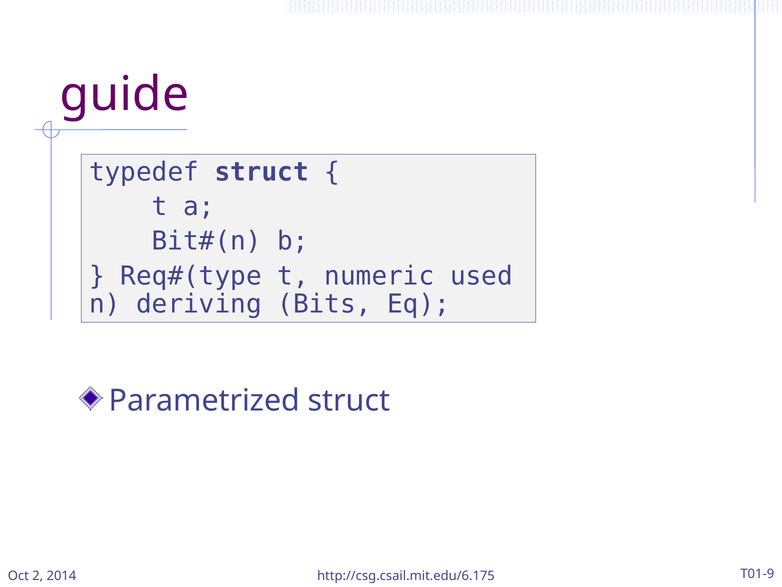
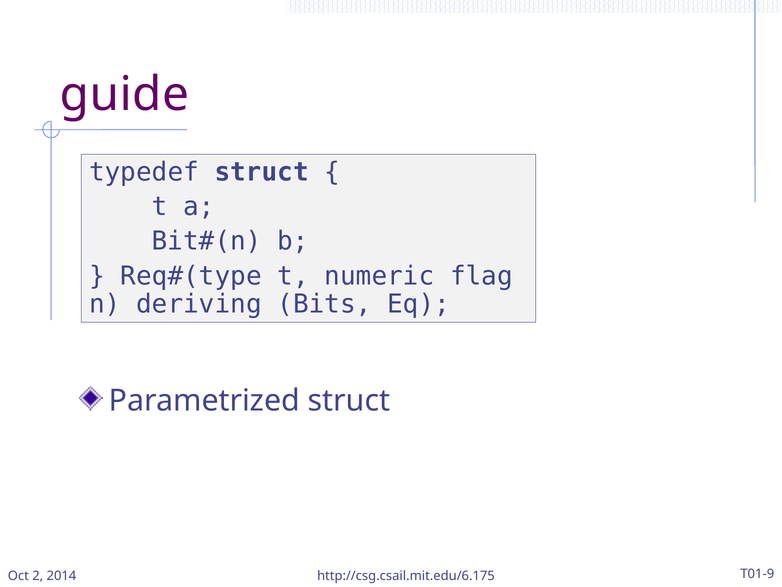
used: used -> flag (481, 276)
